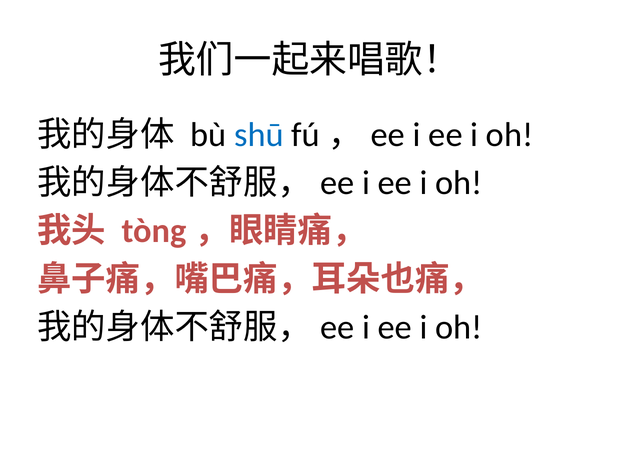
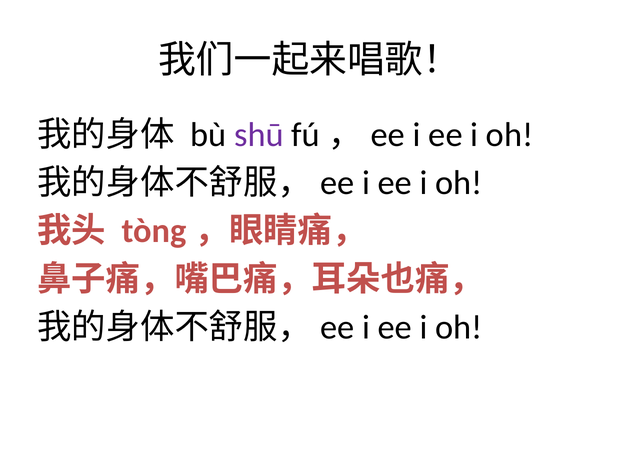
shū colour: blue -> purple (259, 134)
